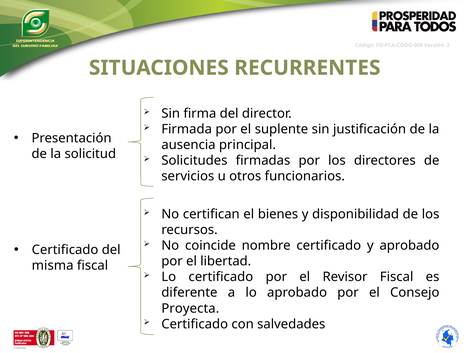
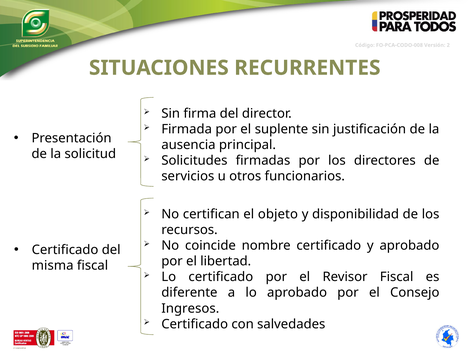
bienes: bienes -> objeto (278, 214)
Proyecta: Proyecta -> Ingresos (190, 309)
